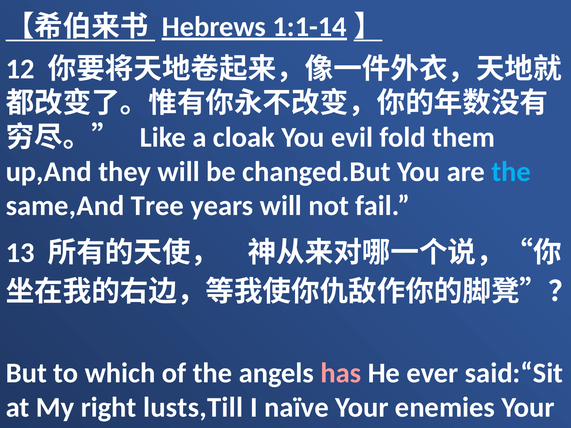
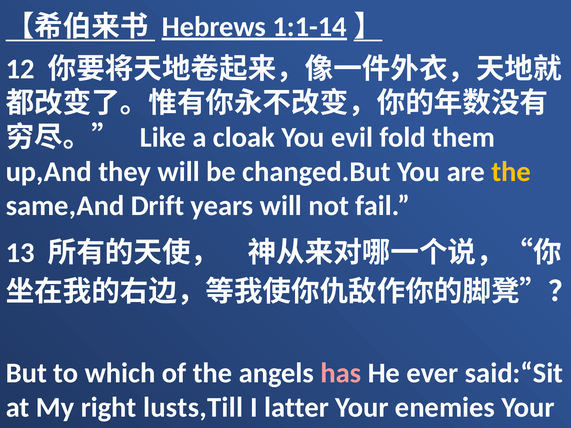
the colour: light blue -> yellow (511, 172)
Tree: Tree -> Drift (158, 206)
naïve: naïve -> latter (297, 408)
